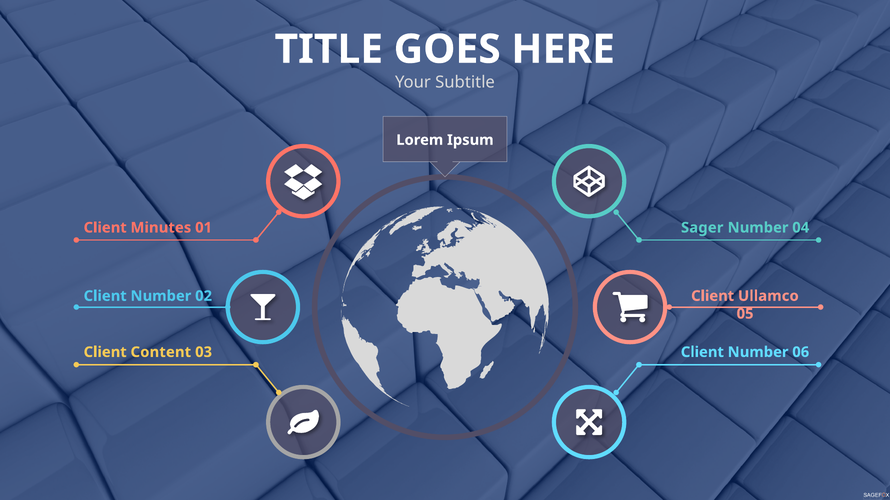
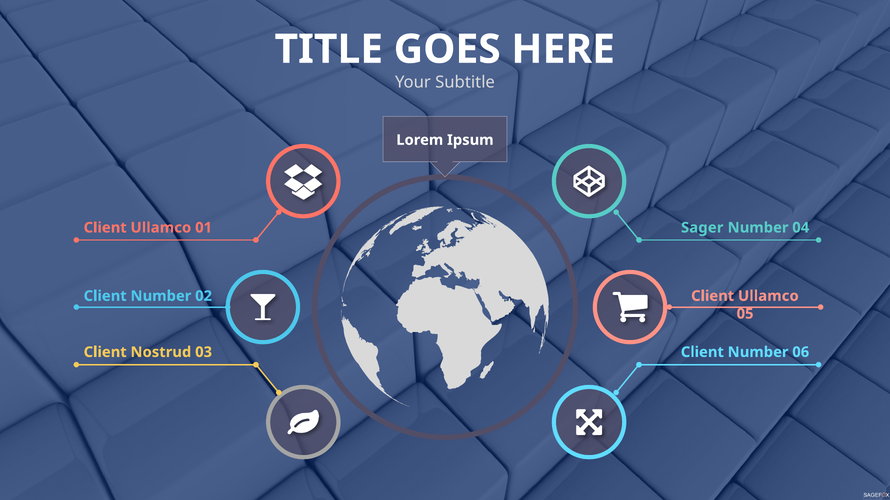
Minutes: Minutes -> Ullamco (161, 228)
Content: Content -> Nostrud (161, 353)
